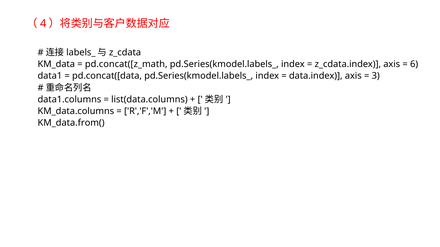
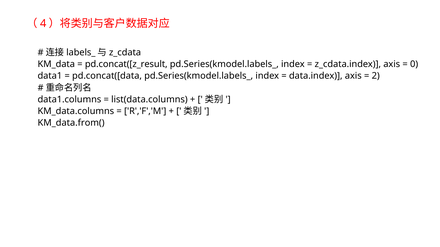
pd.concat([z_math: pd.concat([z_math -> pd.concat([z_result (126, 64)
6: 6 -> 0 (414, 64)
3: 3 -> 2 (376, 76)
